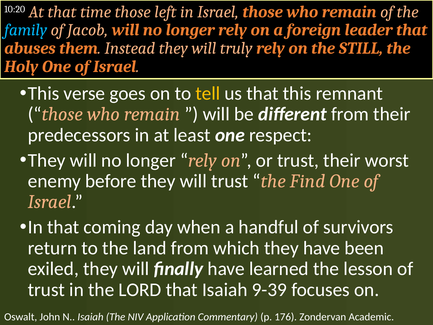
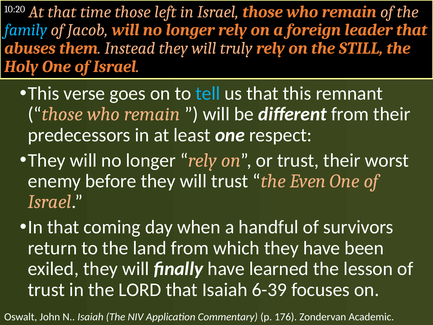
tell colour: yellow -> light blue (208, 93)
Find: Find -> Even (308, 181)
9-39: 9-39 -> 6-39 (269, 290)
